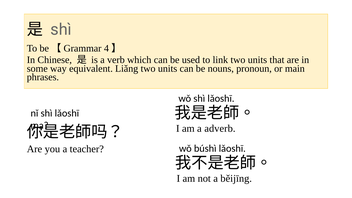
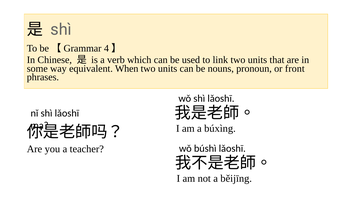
Liǎng: Liǎng -> When (127, 69)
main: main -> front (295, 69)
adverb: adverb -> búxìng (220, 129)
